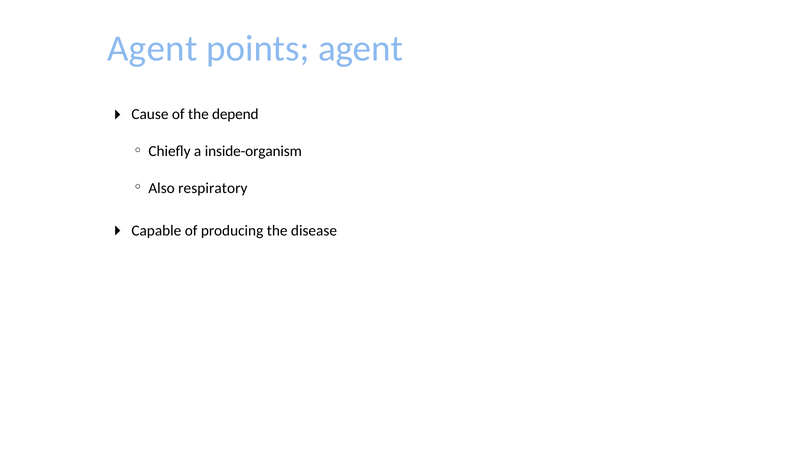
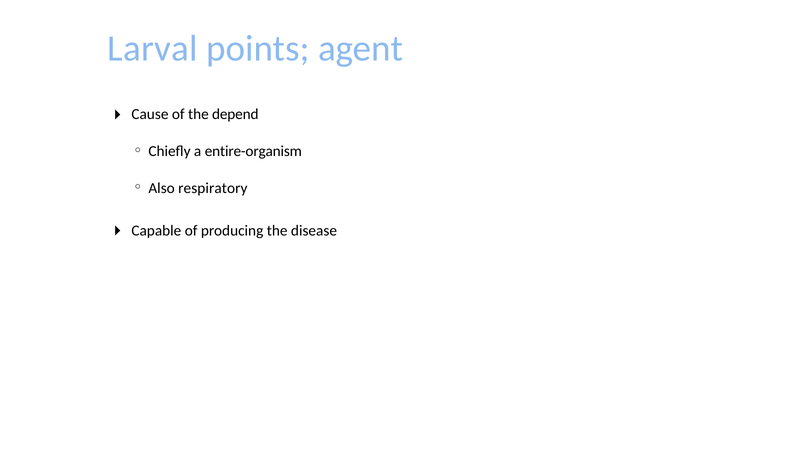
Agent: Agent -> Larval (152, 48)
inside-organism: inside-organism -> entire-organism (253, 151)
